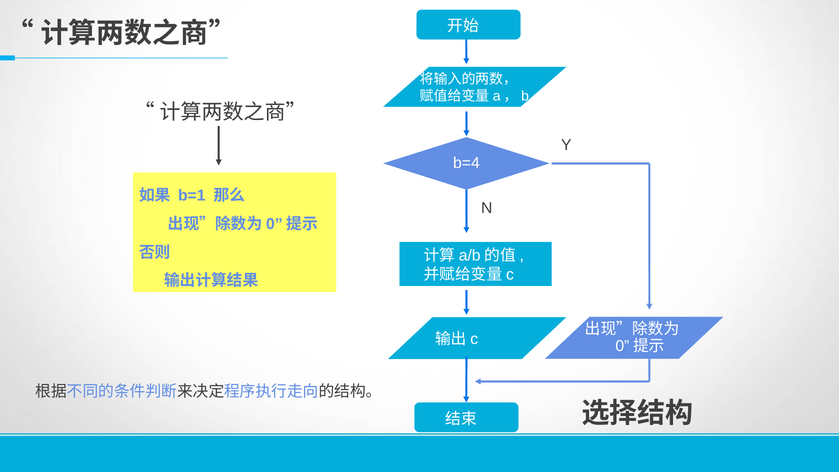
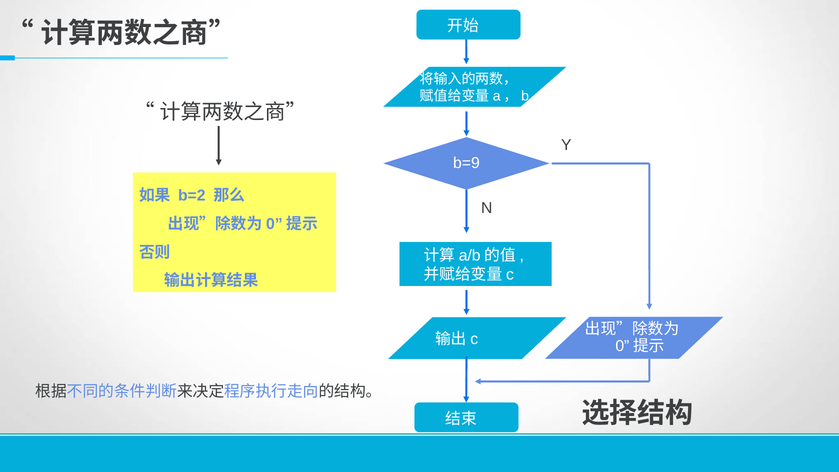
b=4: b=4 -> b=9 (466, 163)
b=1: b=1 -> b=2 (192, 196)
